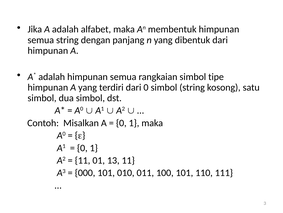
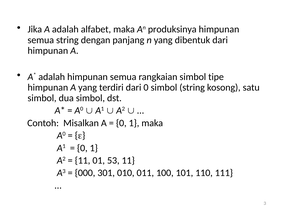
membentuk: membentuk -> produksinya (172, 29)
13: 13 -> 53 (113, 160)
000 101: 101 -> 301 (106, 172)
